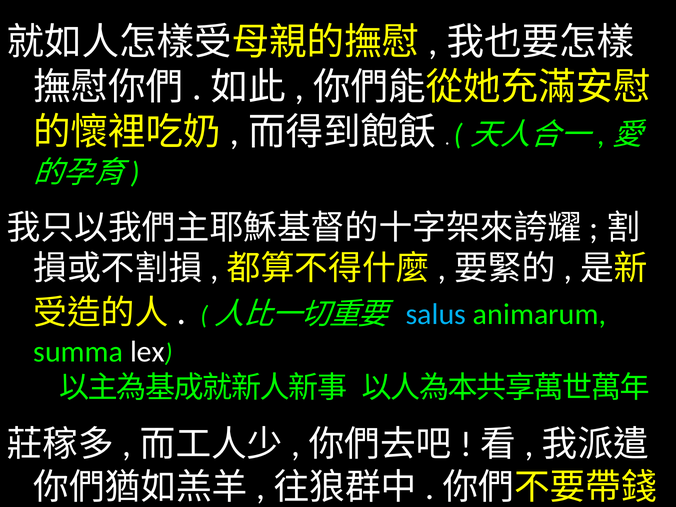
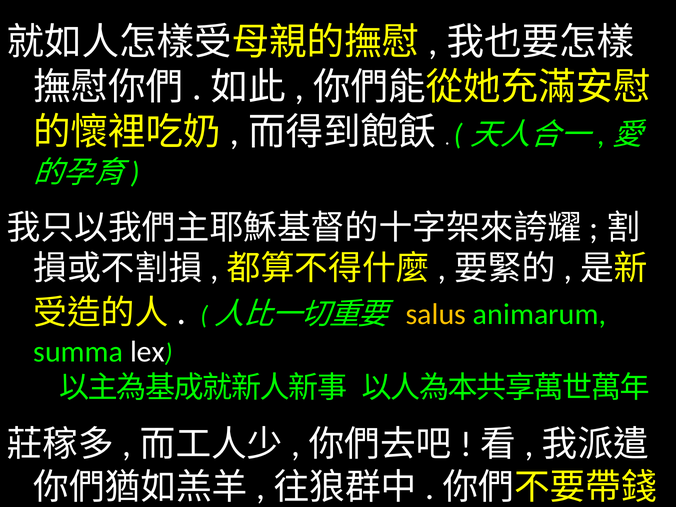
salus colour: light blue -> yellow (436, 314)
